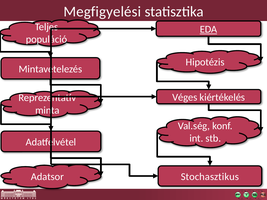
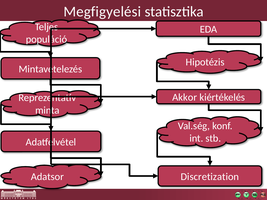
EDA underline: present -> none (208, 29)
Véges: Véges -> Akkor (185, 97)
Stochasztikus: Stochasztikus -> Discretization (210, 177)
